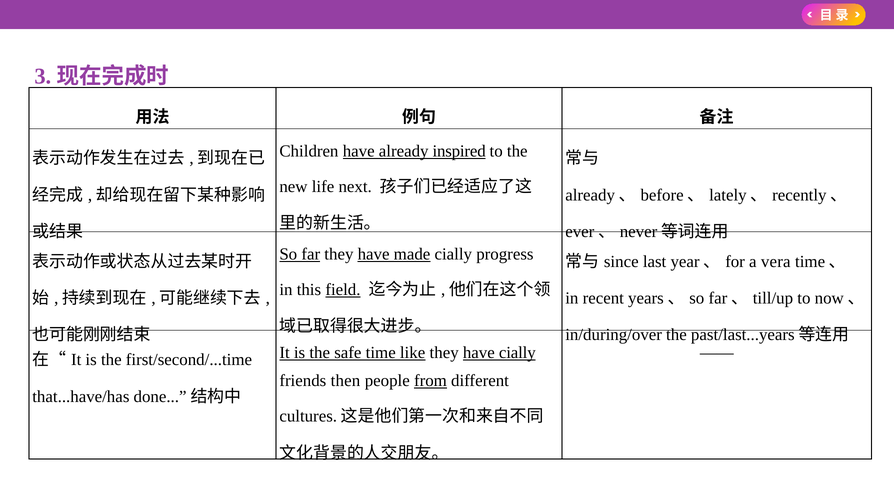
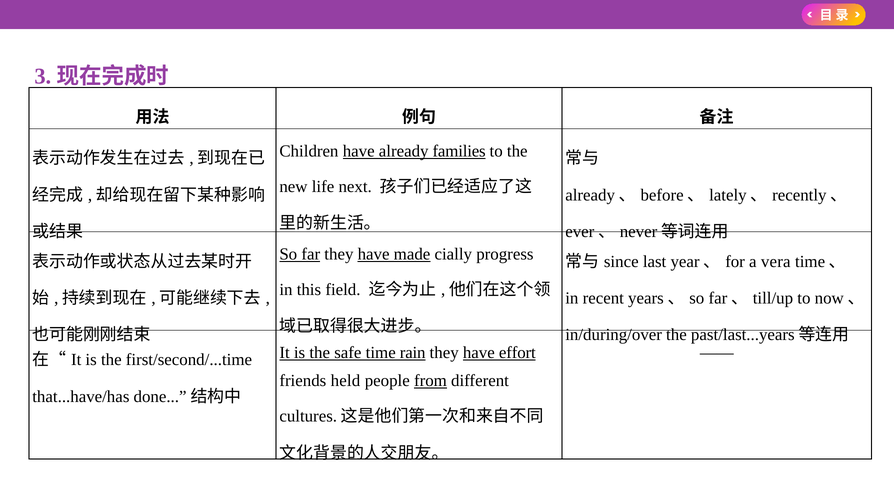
inspired: inspired -> families (459, 151)
field underline: present -> none (343, 289)
like: like -> rain (413, 352)
have cially: cially -> effort (517, 352)
then: then -> held (345, 381)
